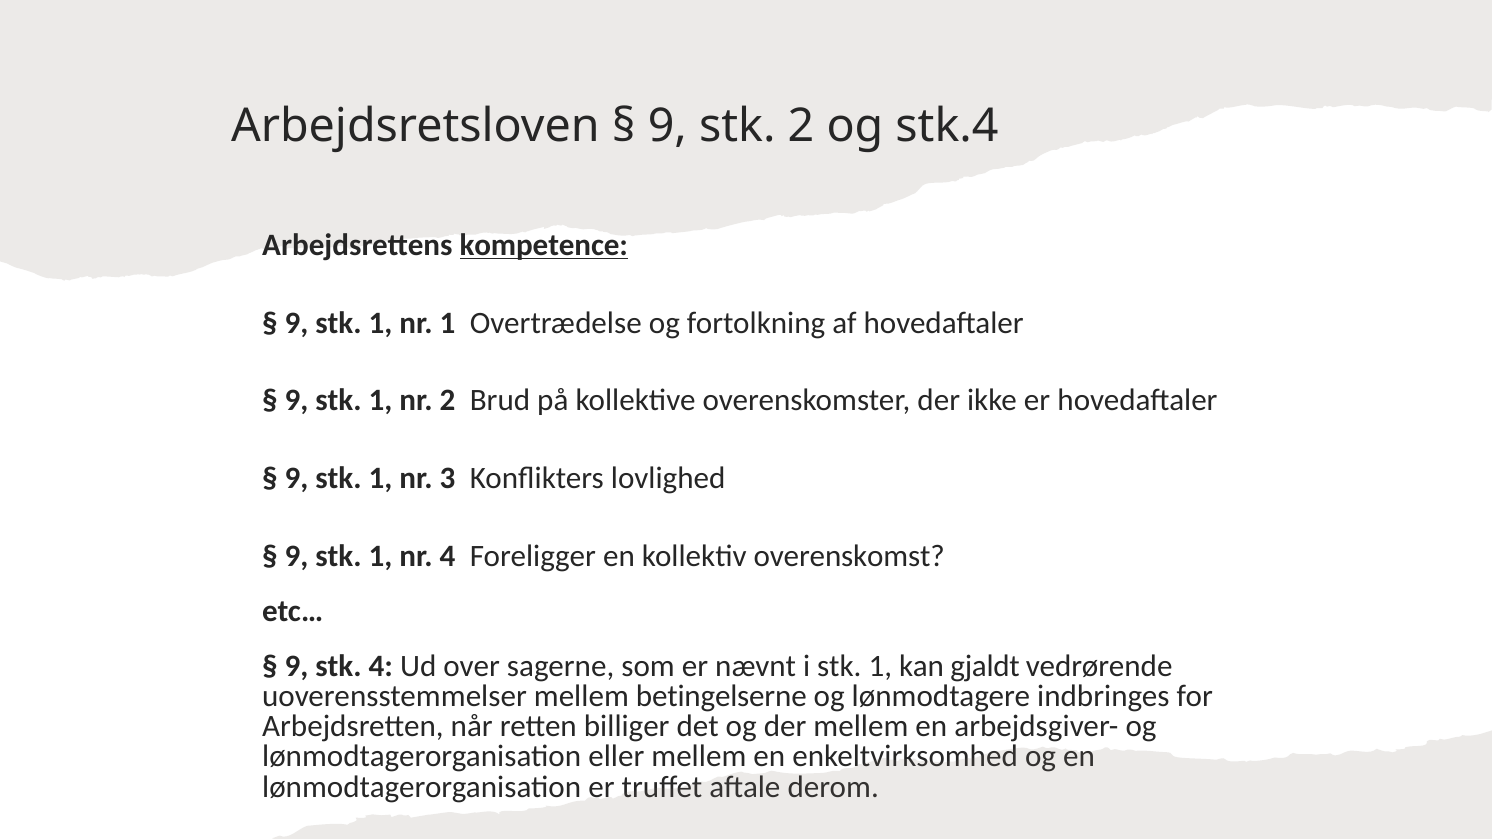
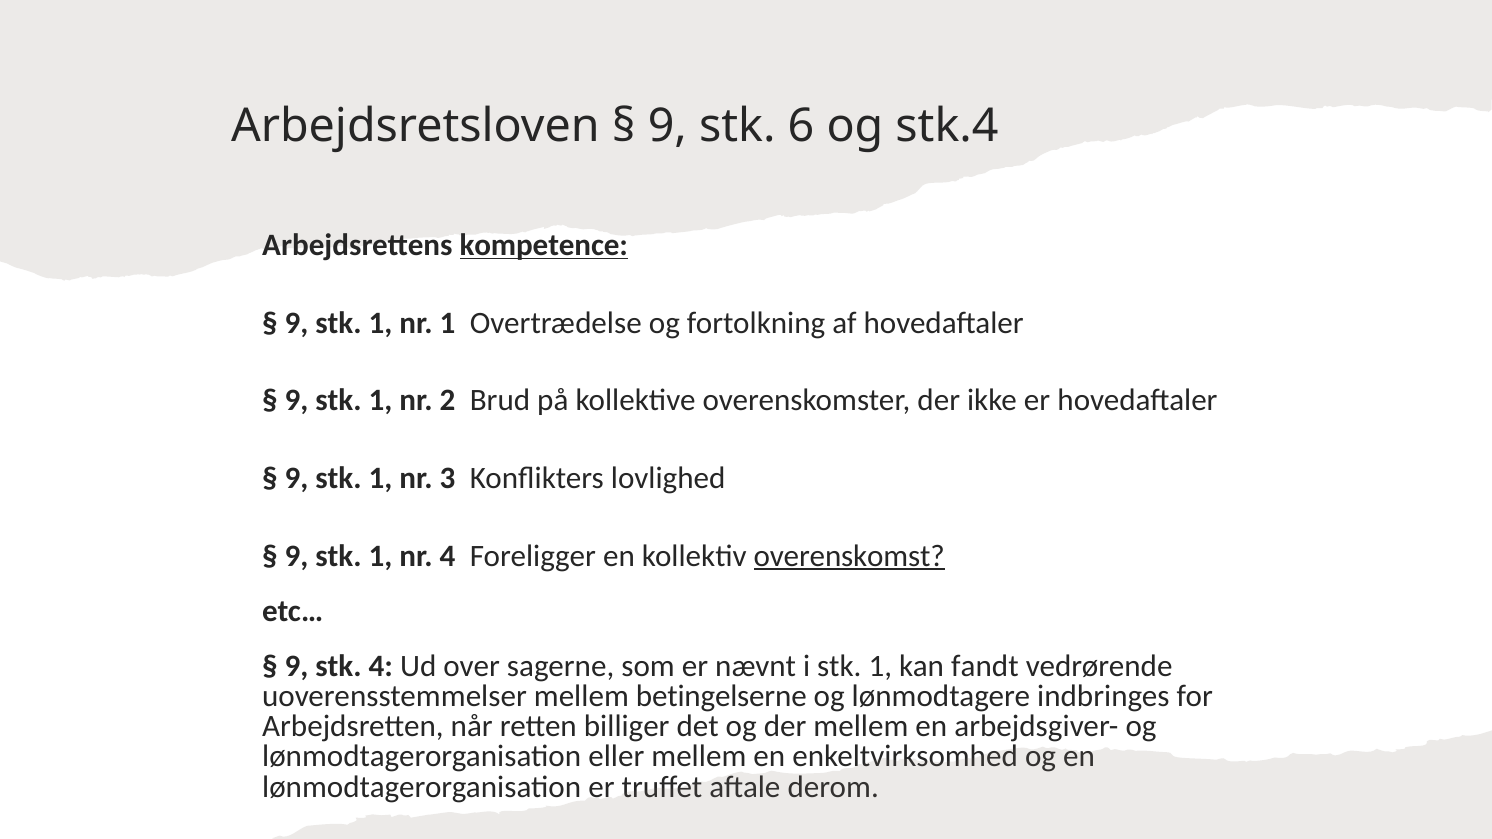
stk 2: 2 -> 6 (801, 126)
overenskomst underline: none -> present (849, 556)
gjaldt: gjaldt -> fandt (985, 666)
